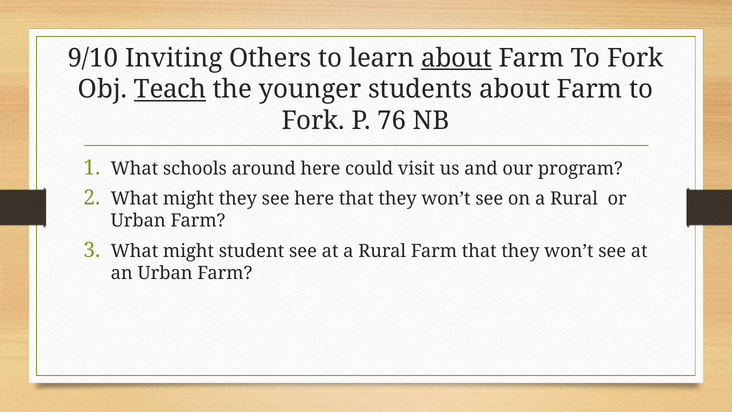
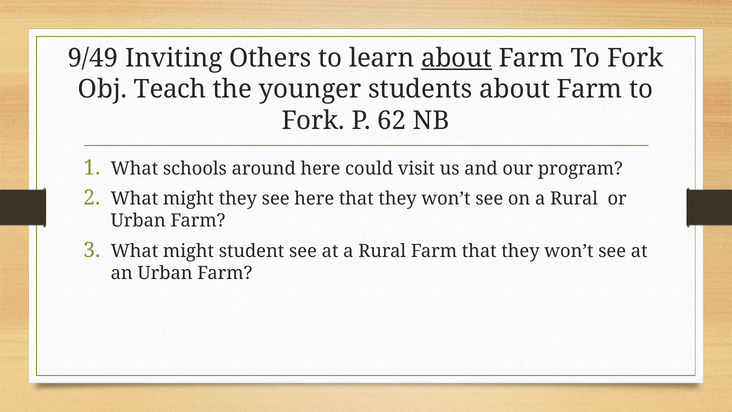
9/10: 9/10 -> 9/49 (93, 58)
Teach underline: present -> none (170, 89)
76: 76 -> 62 (392, 120)
